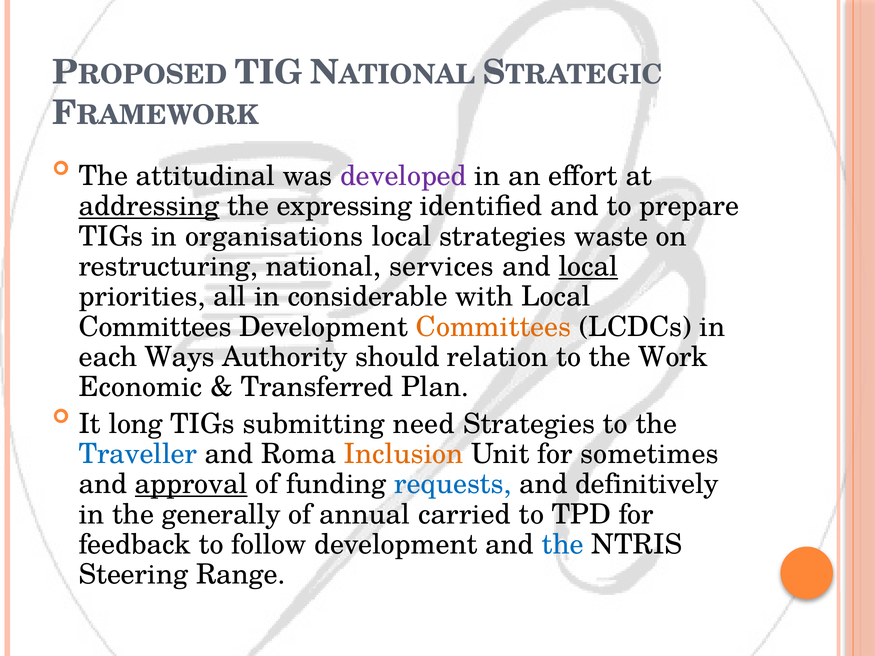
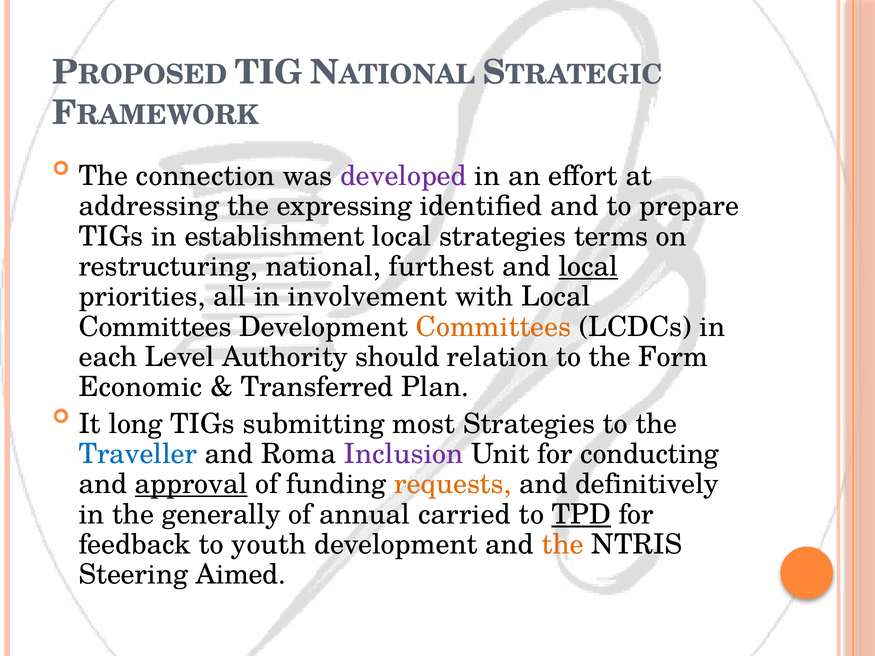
attitudinal: attitudinal -> connection (205, 176)
addressing underline: present -> none (149, 206)
organisations: organisations -> establishment (275, 237)
waste: waste -> terms (611, 237)
services: services -> furthest (441, 267)
considerable: considerable -> involvement (368, 297)
Ways: Ways -> Level (180, 357)
Work: Work -> Form (673, 357)
need: need -> most (424, 424)
Inclusion colour: orange -> purple (404, 454)
sometimes: sometimes -> conducting (650, 454)
requests colour: blue -> orange (453, 484)
TPD underline: none -> present (581, 515)
follow: follow -> youth (269, 545)
the colour: blue -> orange (563, 545)
Range: Range -> Aimed (241, 575)
